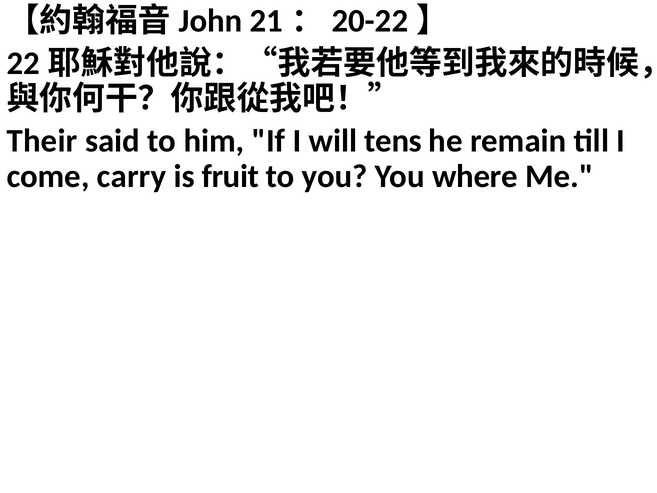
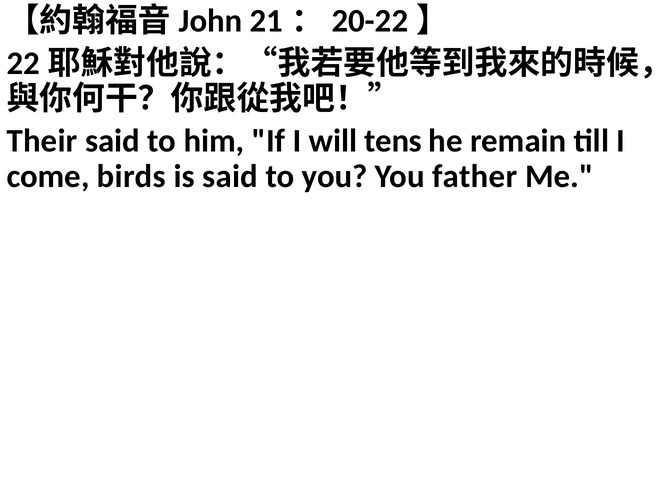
carry: carry -> birds (131, 176)
is fruit: fruit -> said (230, 176)
where: where -> father (475, 176)
